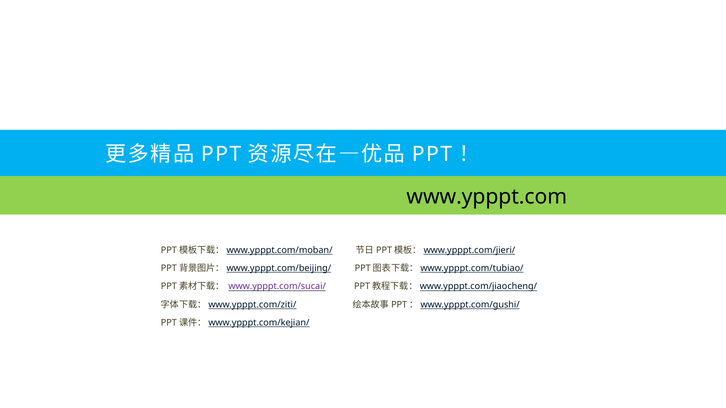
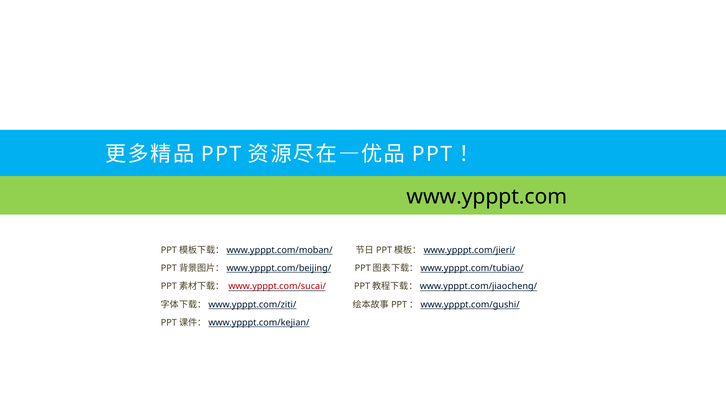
www.ypppt.com/sucai/ colour: purple -> red (277, 287)
